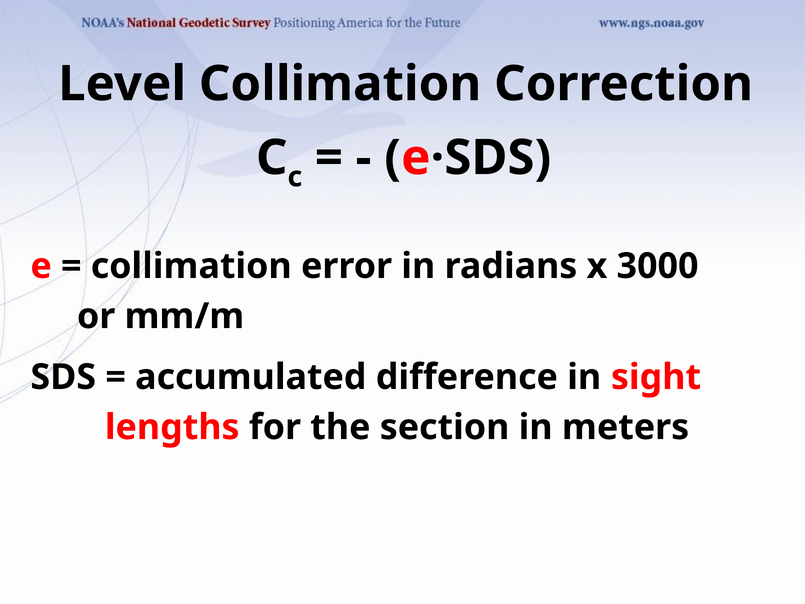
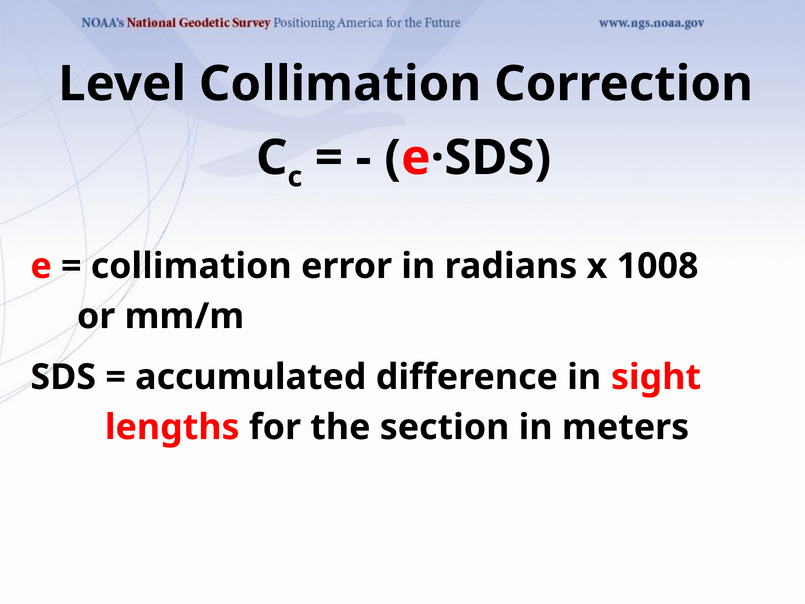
3000: 3000 -> 1008 (658, 266)
